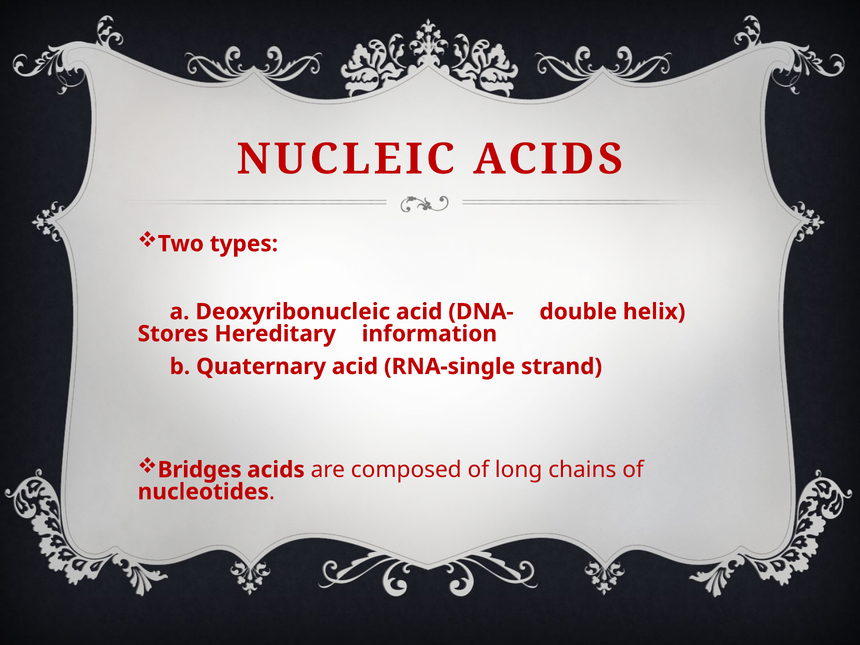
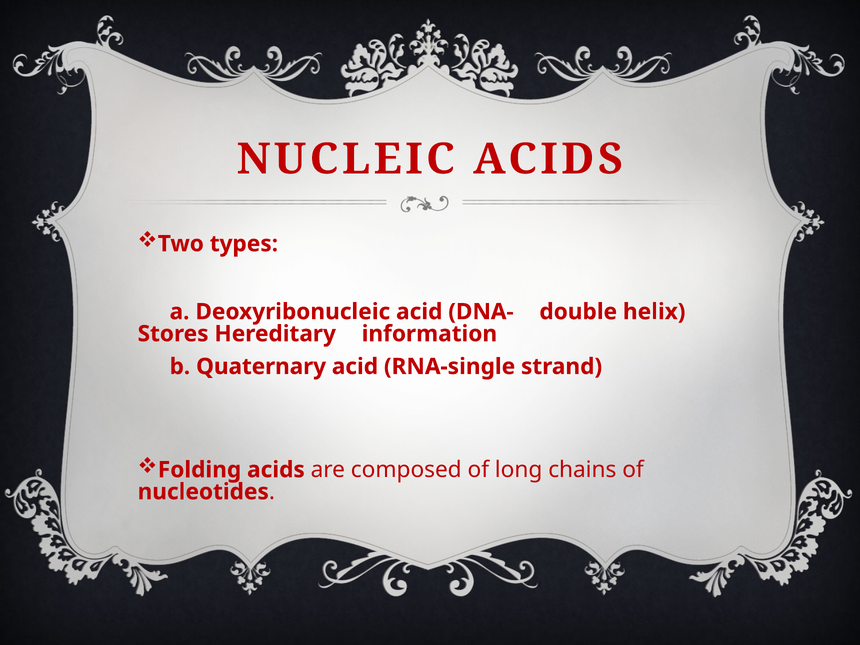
Bridges: Bridges -> Folding (200, 470)
